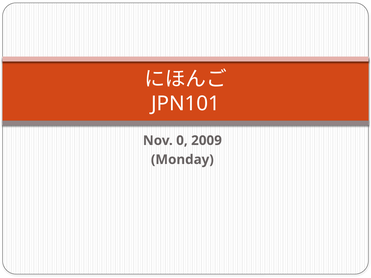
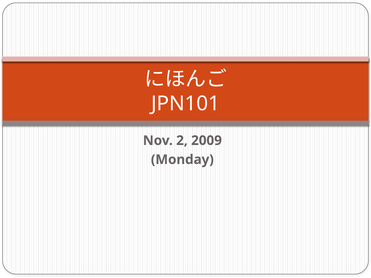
0: 0 -> 2 (182, 141)
